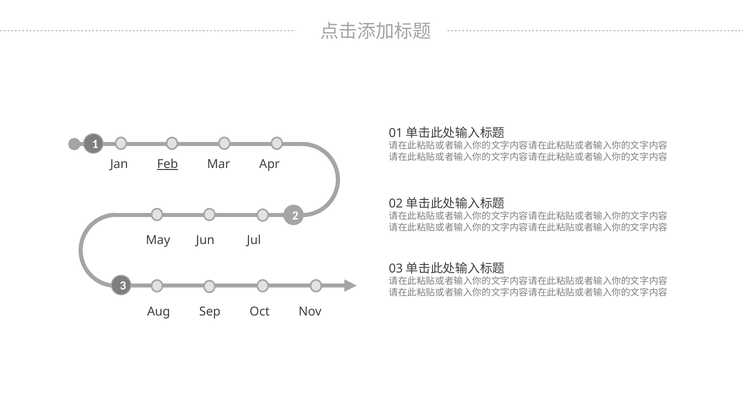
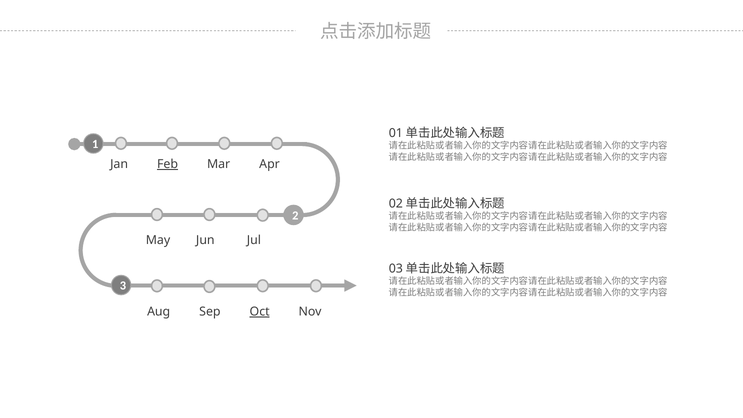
Oct underline: none -> present (260, 312)
